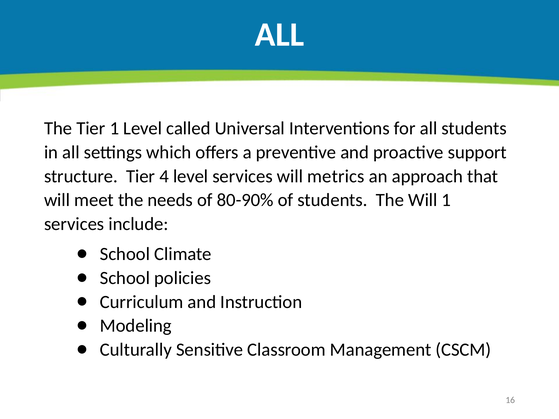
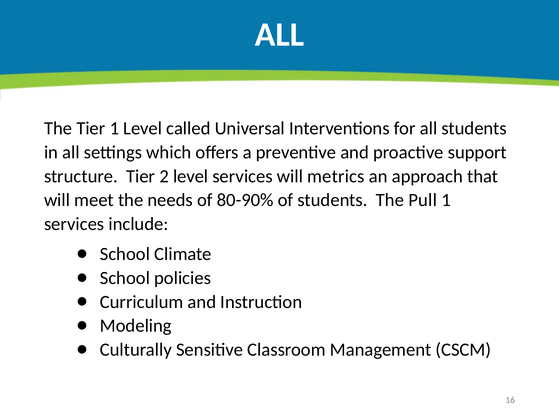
4: 4 -> 2 (164, 176)
The Will: Will -> Pull (423, 200)
